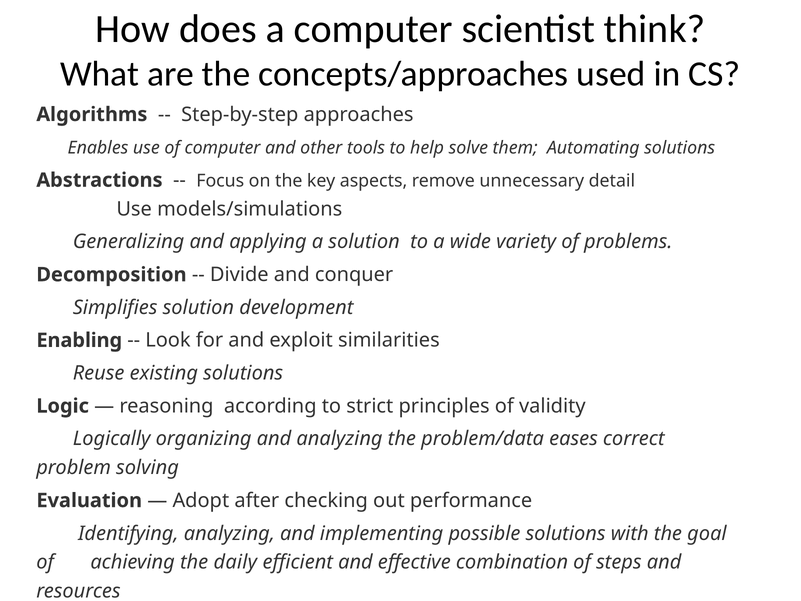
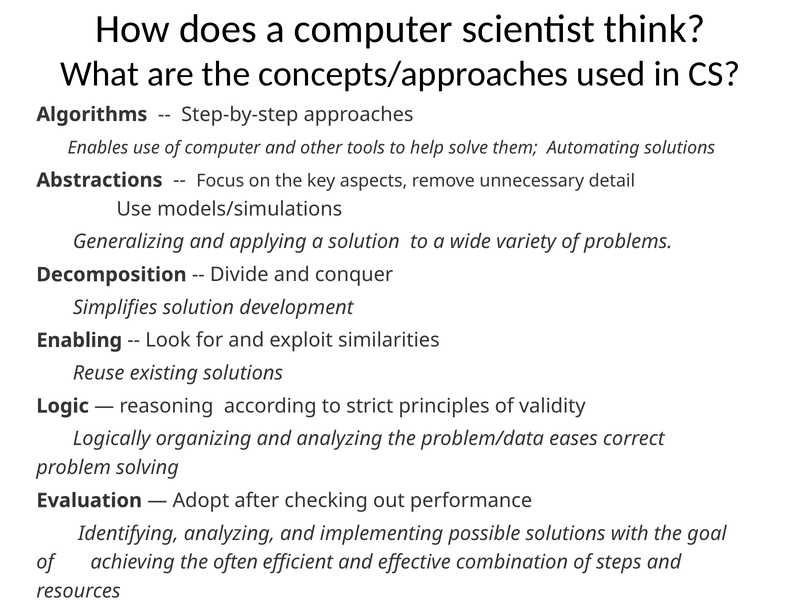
daily: daily -> often (236, 562)
